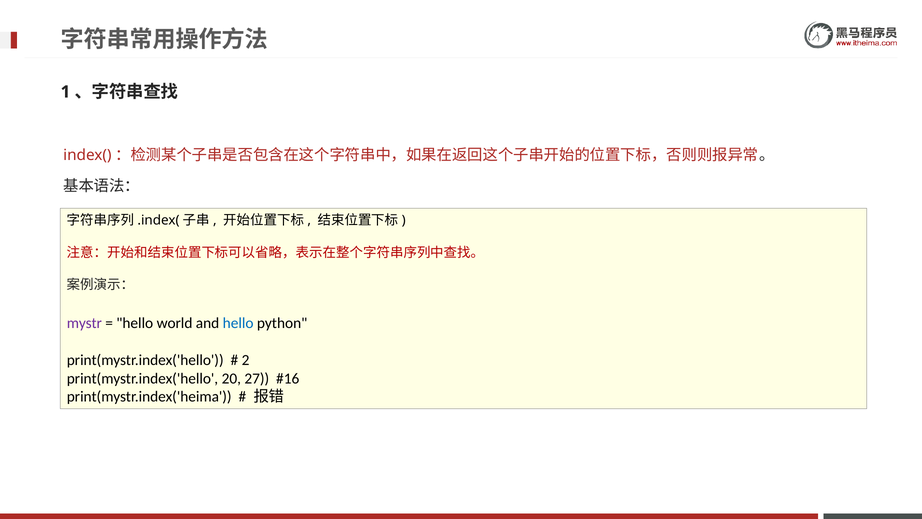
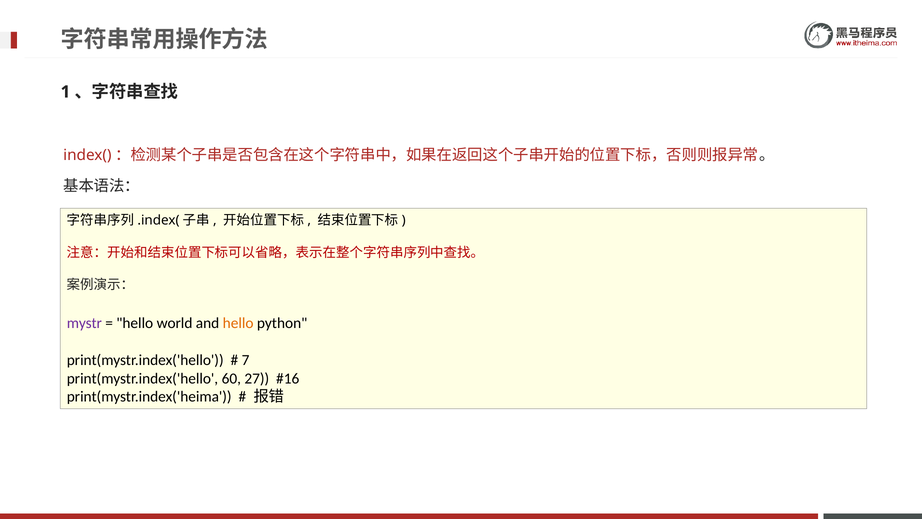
hello colour: blue -> orange (238, 323)
2: 2 -> 7 (246, 360)
20: 20 -> 60 (231, 378)
